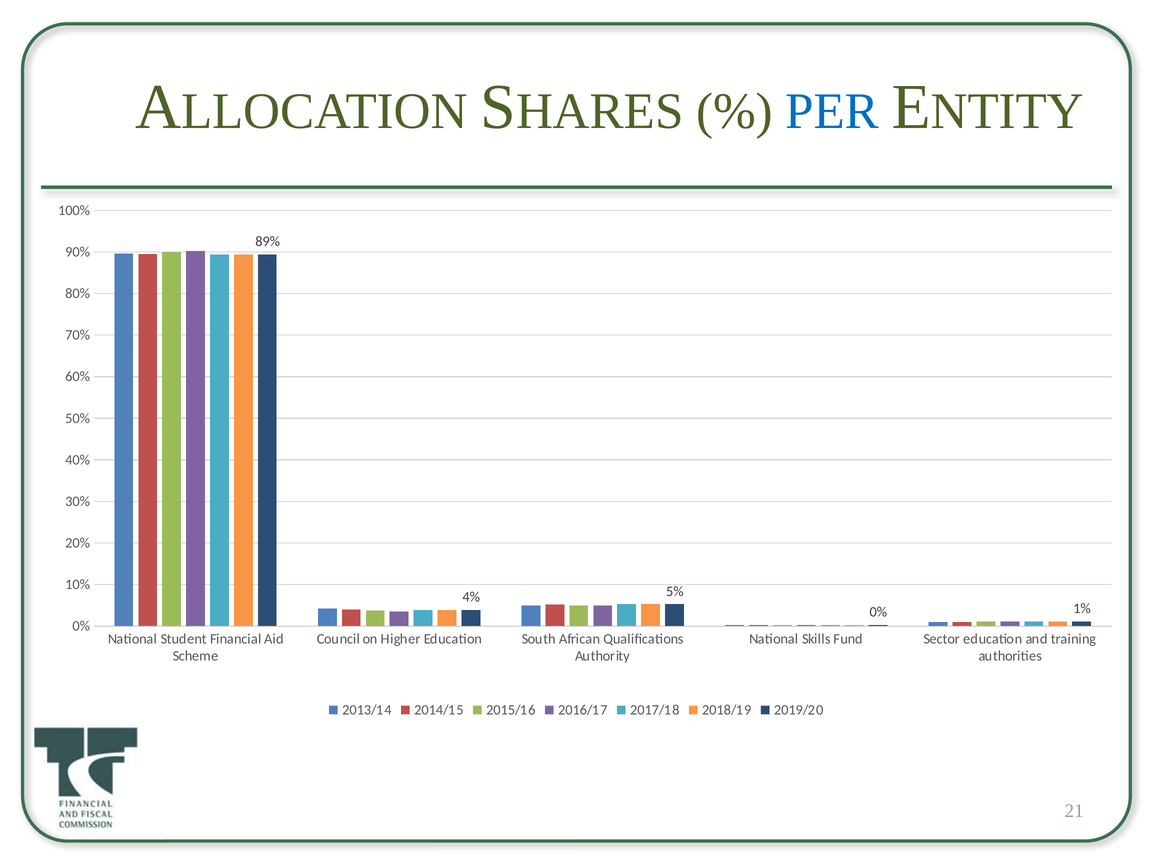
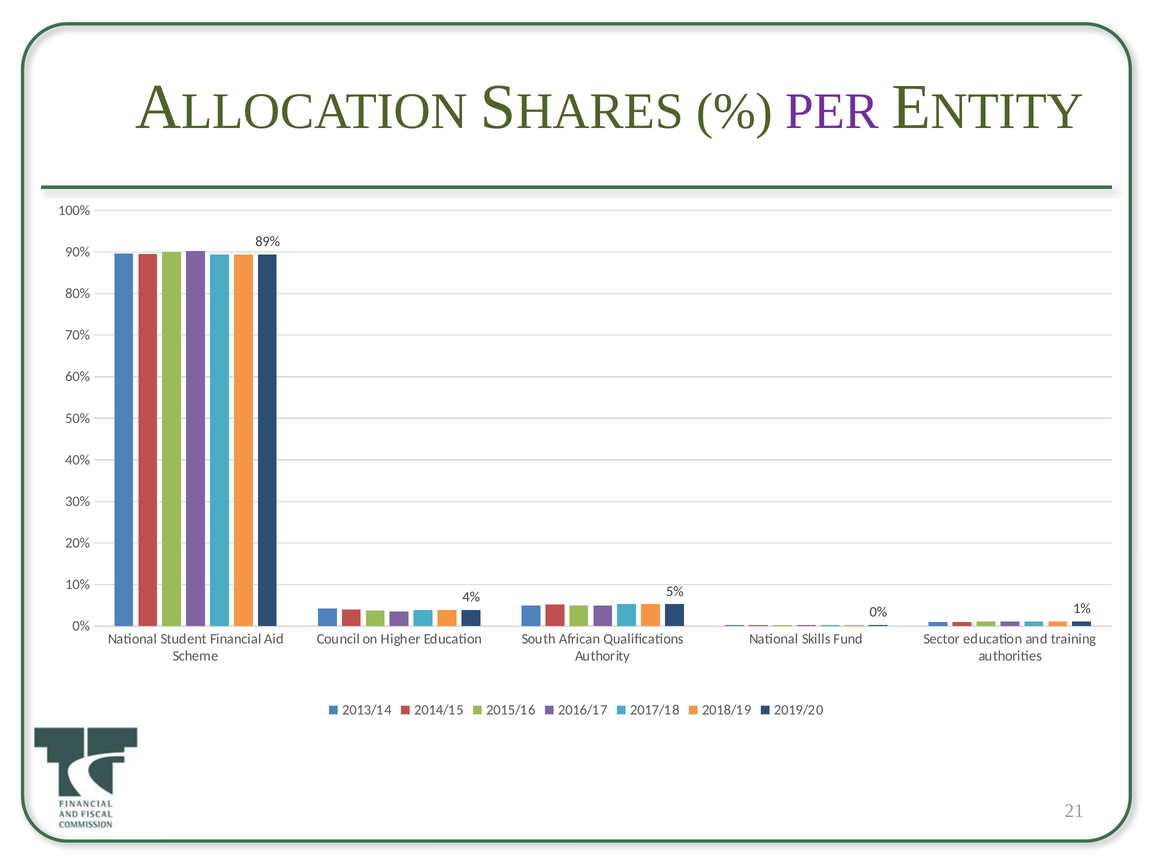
PER colour: blue -> purple (832, 111)
